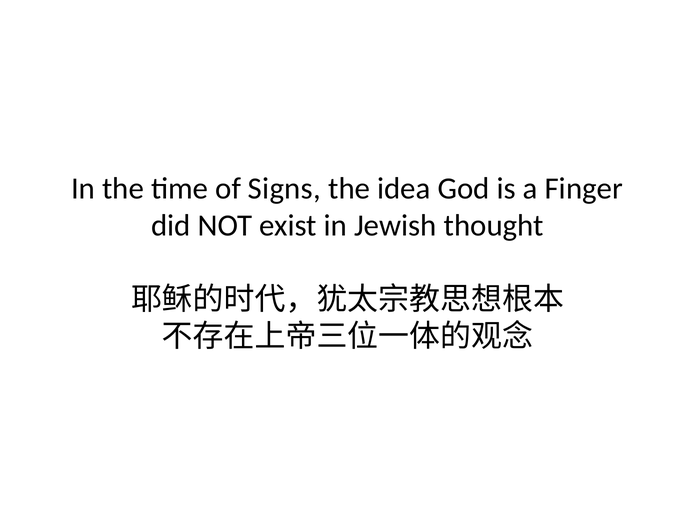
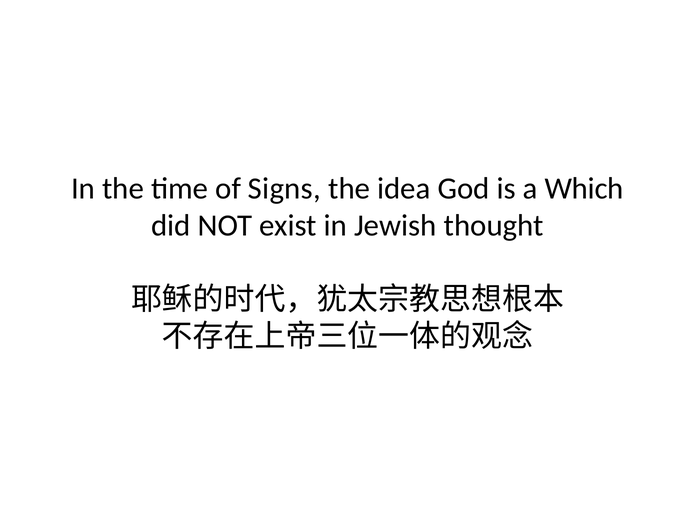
Finger: Finger -> Which (584, 189)
